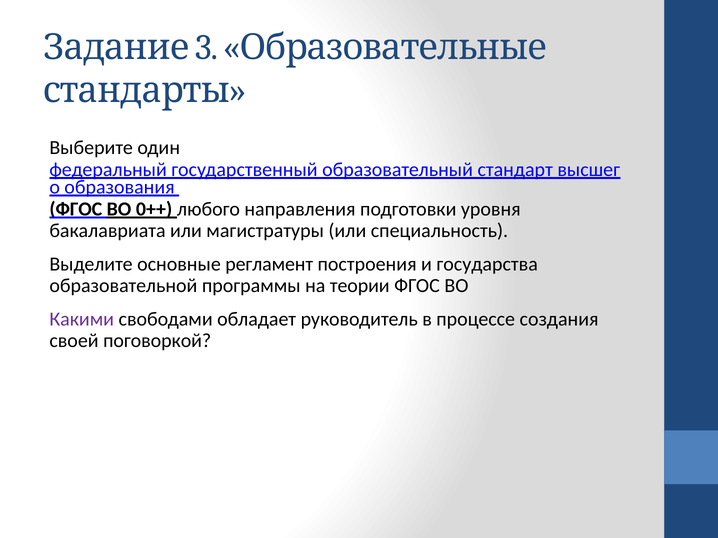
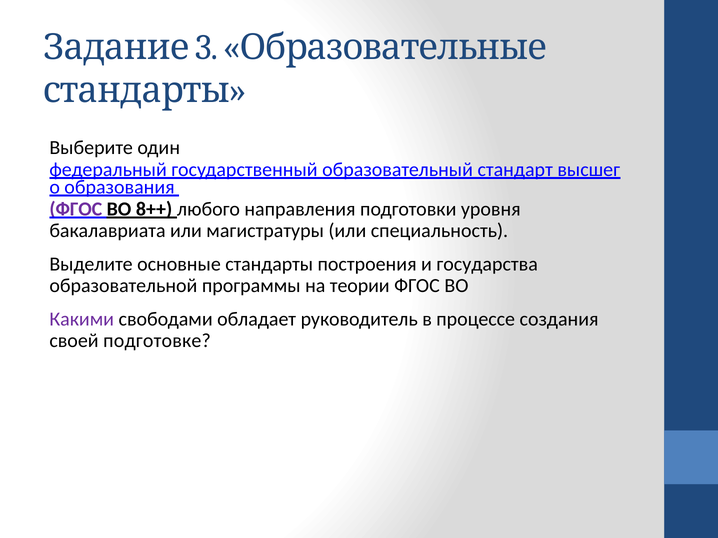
ФГОС colour: black -> purple (76, 209)
0++: 0++ -> 8++ (154, 209)
основные регламент: регламент -> стандарты (269, 264)
поговоркой: поговоркой -> подготовке (157, 341)
